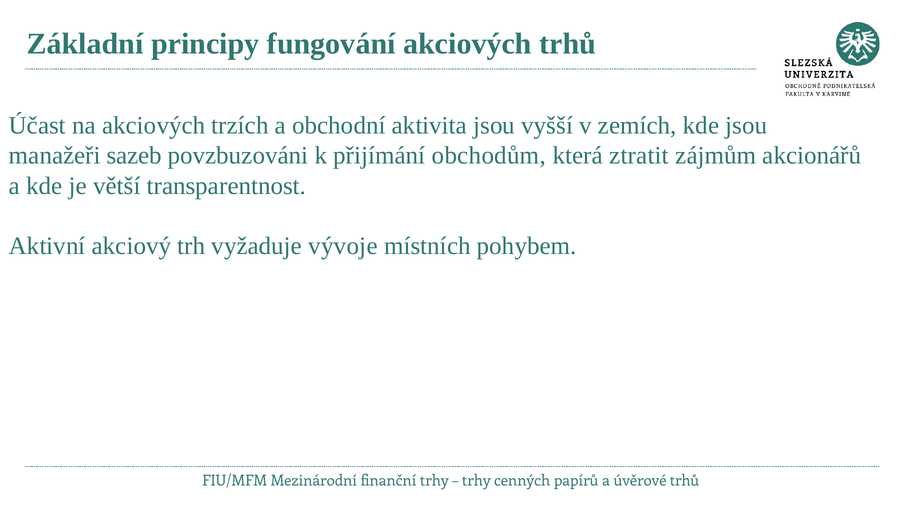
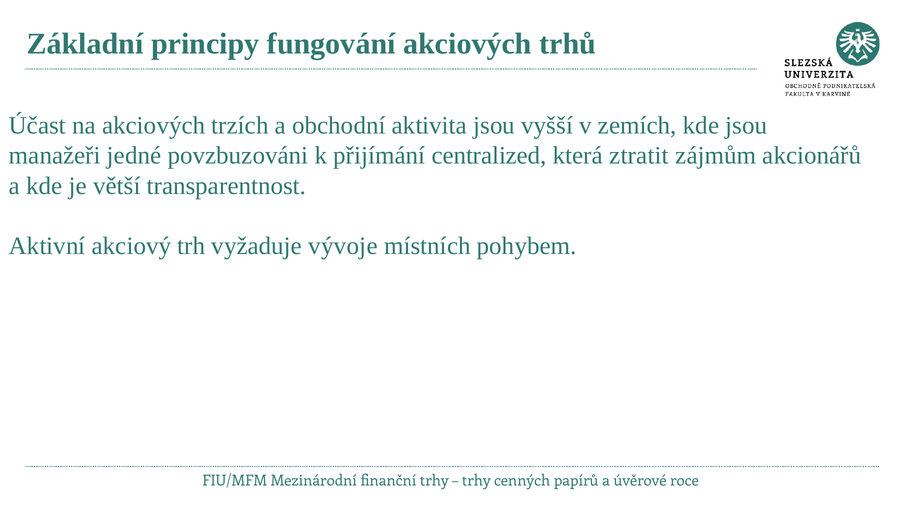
sazeb: sazeb -> jedné (134, 156)
obchodům: obchodům -> centralized (489, 156)
úvěrové trhů: trhů -> roce (684, 481)
